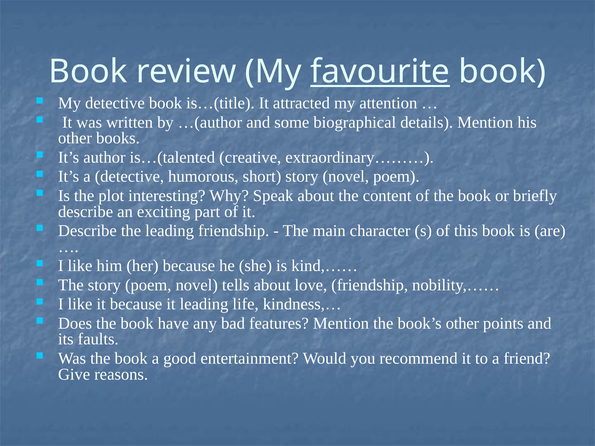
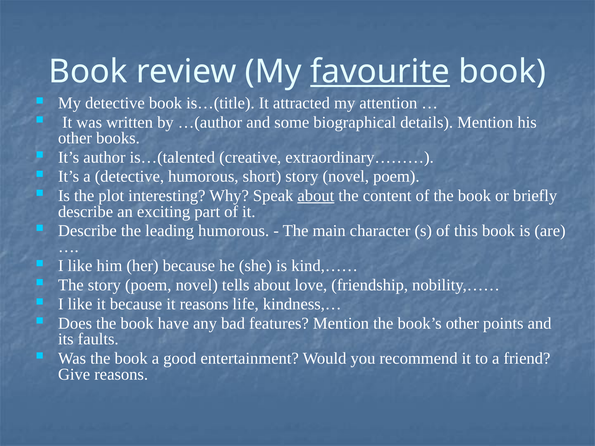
about underline: none -> present (316, 196)
leading friendship: friendship -> humorous (234, 231)
it leading: leading -> reasons (204, 304)
